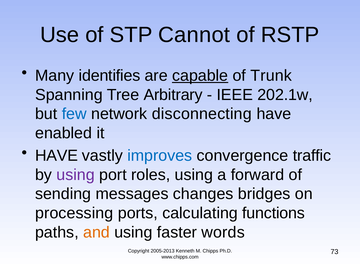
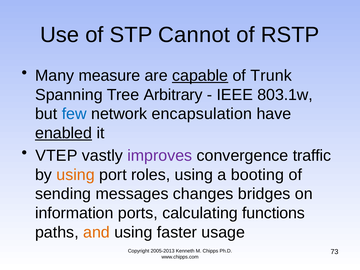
identifies: identifies -> measure (109, 76)
202.1w: 202.1w -> 803.1w (285, 95)
disconnecting: disconnecting -> encapsulation (202, 114)
enabled underline: none -> present (64, 133)
HAVE: HAVE -> VTEP (56, 156)
improves colour: blue -> purple (160, 156)
using colour: purple -> orange (76, 175)
forward: forward -> booting (257, 175)
processing: processing -> information (74, 213)
words: words -> usage (223, 232)
